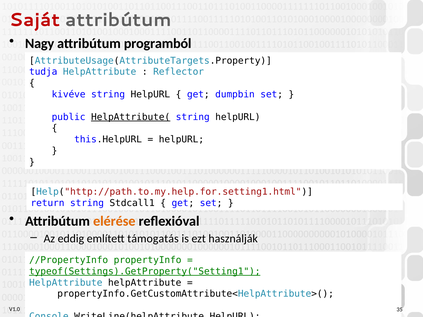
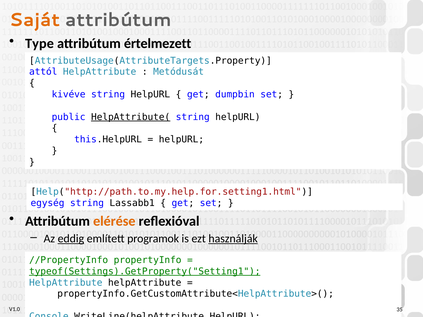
Saját colour: red -> orange (35, 20)
Nagy: Nagy -> Type (39, 44)
programból: programból -> értelmezett (158, 44)
tudja: tudja -> attól (43, 72)
Reflector: Reflector -> Metódusát (179, 72)
return: return -> egység (48, 203)
Stdcall1: Stdcall1 -> Lassabb1 (132, 203)
eddig underline: none -> present (71, 239)
támogatás: támogatás -> programok (153, 239)
használják underline: none -> present (233, 239)
